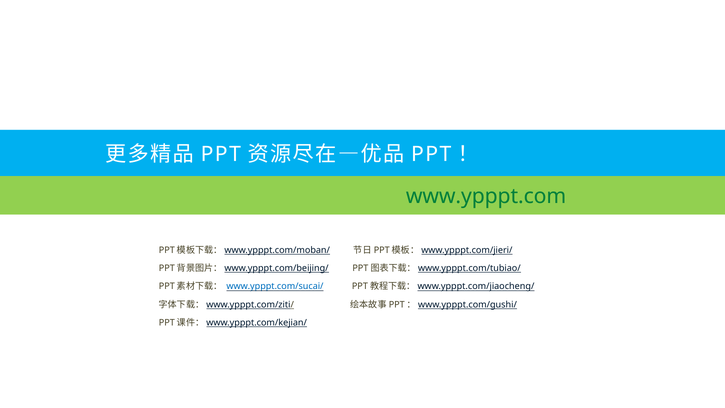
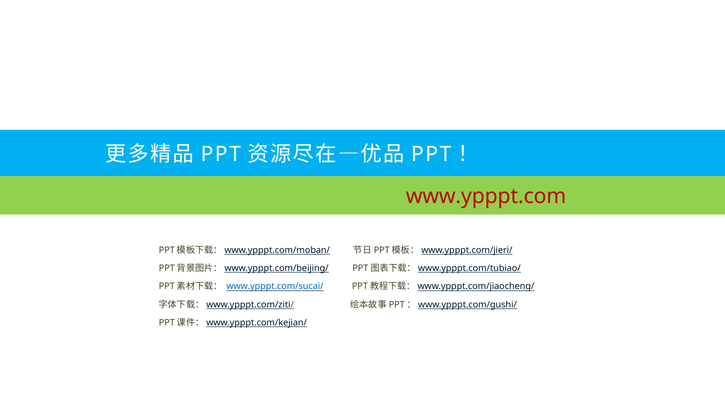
www.ypppt.com colour: green -> red (486, 196)
